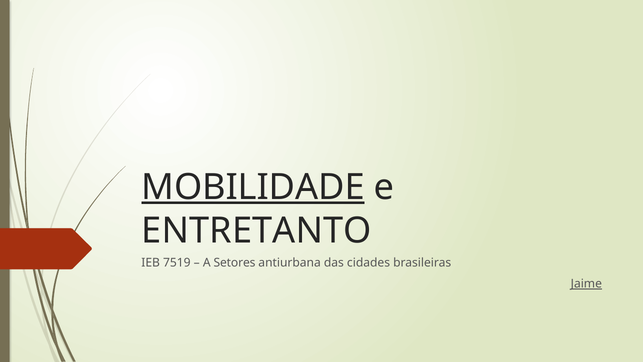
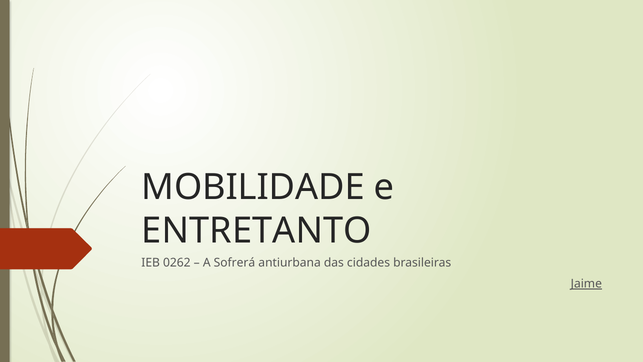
MOBILIDADE underline: present -> none (253, 187)
7519: 7519 -> 0262 (177, 262)
Setores: Setores -> Sofrerá (234, 262)
